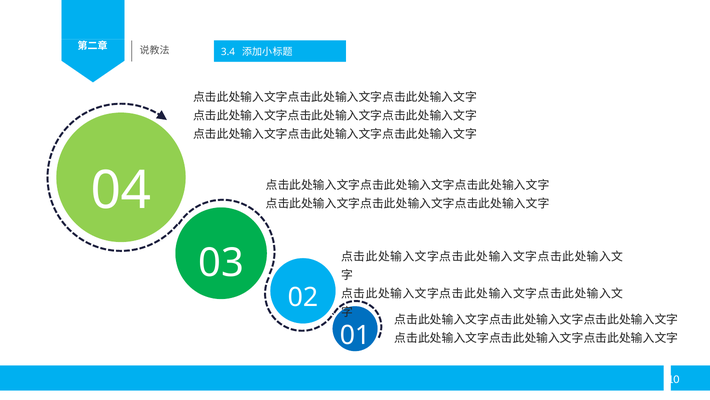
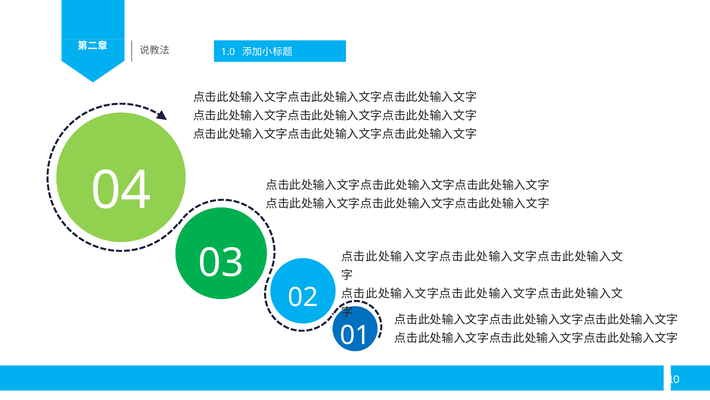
3.4: 3.4 -> 1.0 (228, 52)
